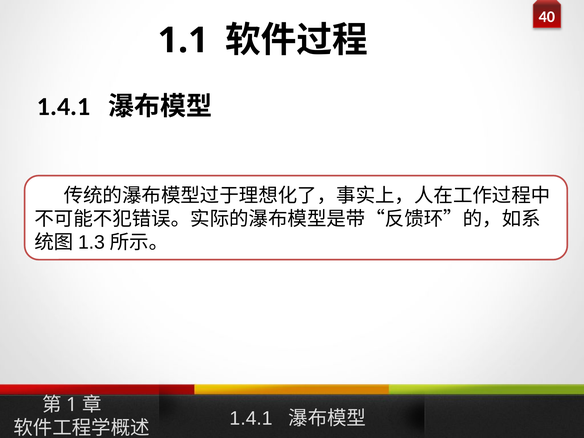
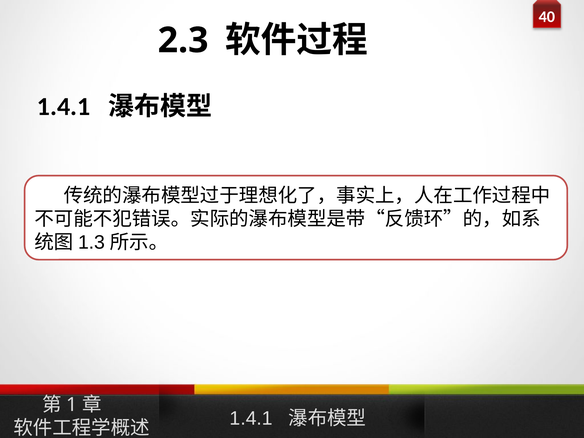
1.1: 1.1 -> 2.3 (183, 40)
